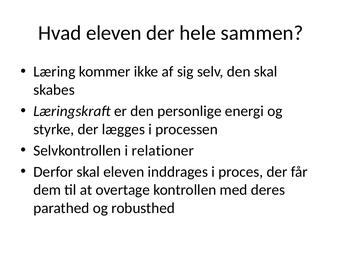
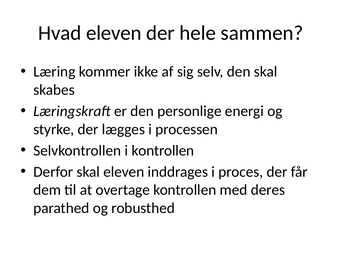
i relationer: relationer -> kontrollen (163, 151)
